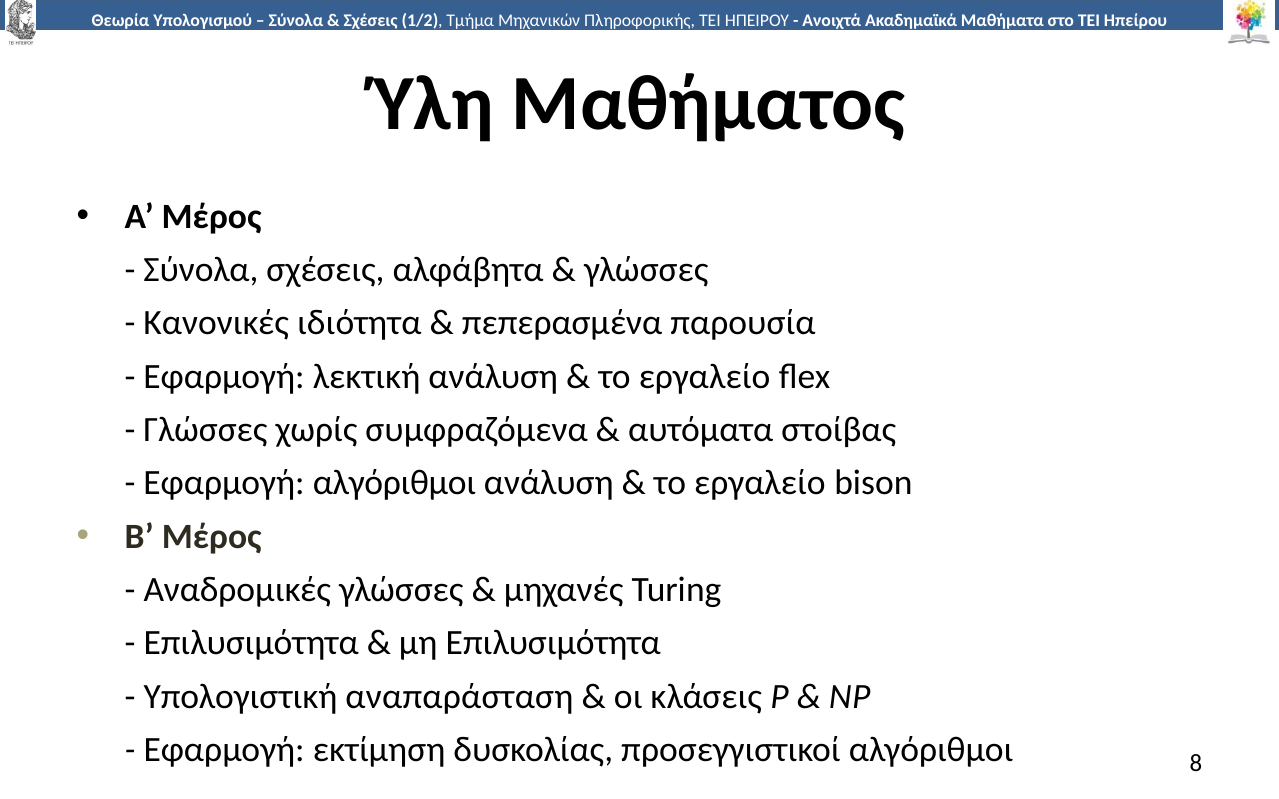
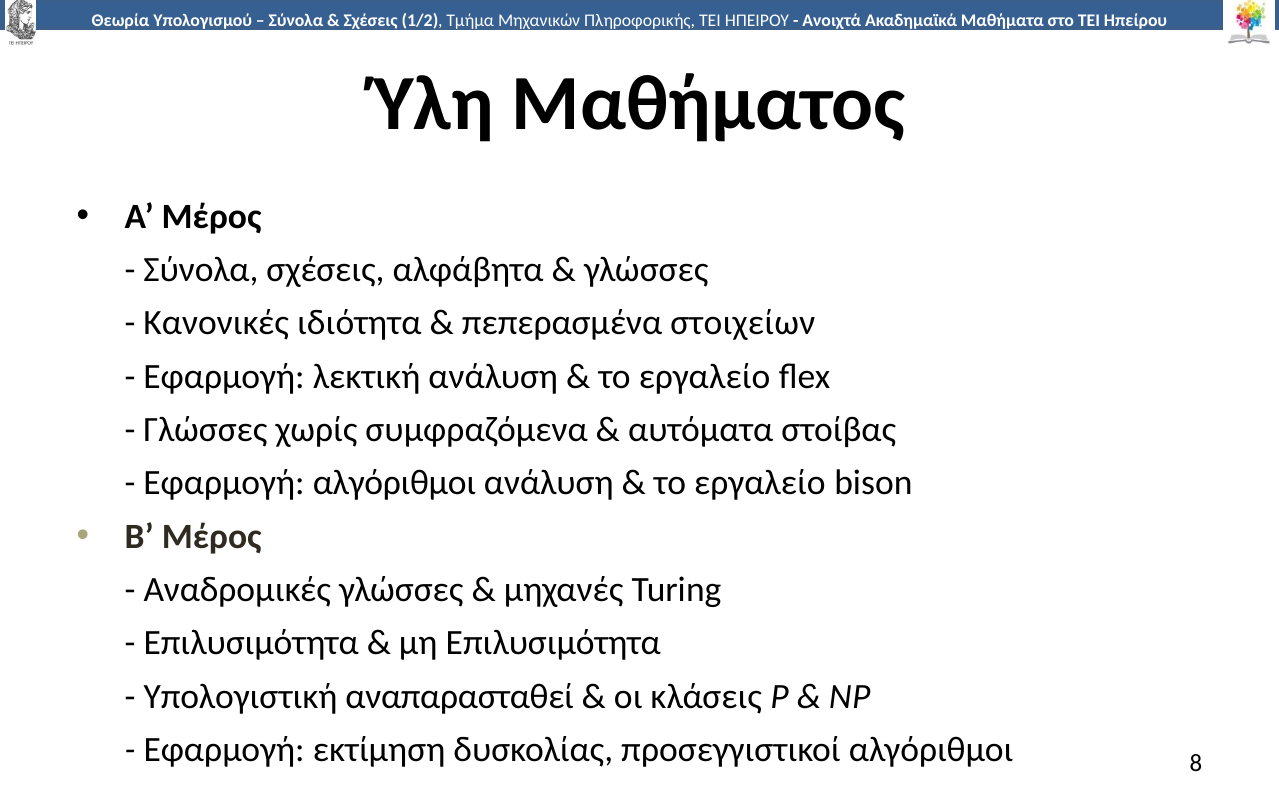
παρουσία: παρουσία -> στοιχείων (743, 323)
αναπαράσταση: αναπαράσταση -> αναπαρασταθεί (460, 697)
